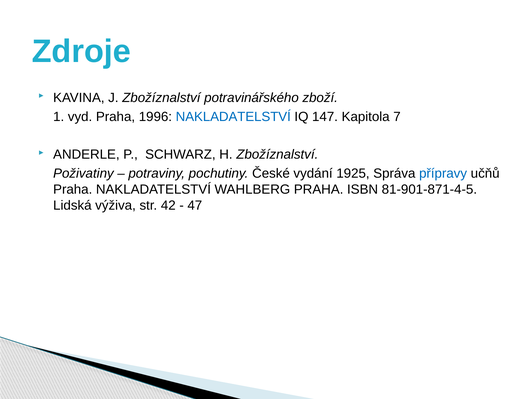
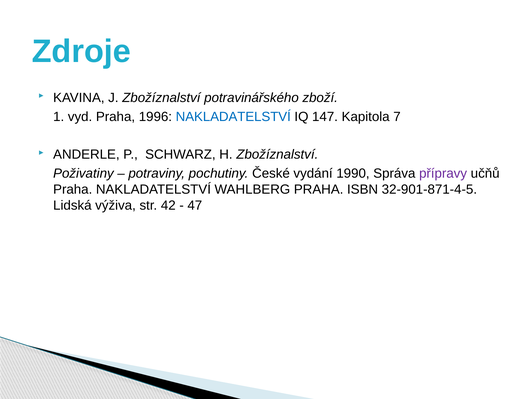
1925: 1925 -> 1990 (353, 173)
přípravy colour: blue -> purple (443, 173)
81-901-871-4-5: 81-901-871-4-5 -> 32-901-871-4-5 (429, 189)
